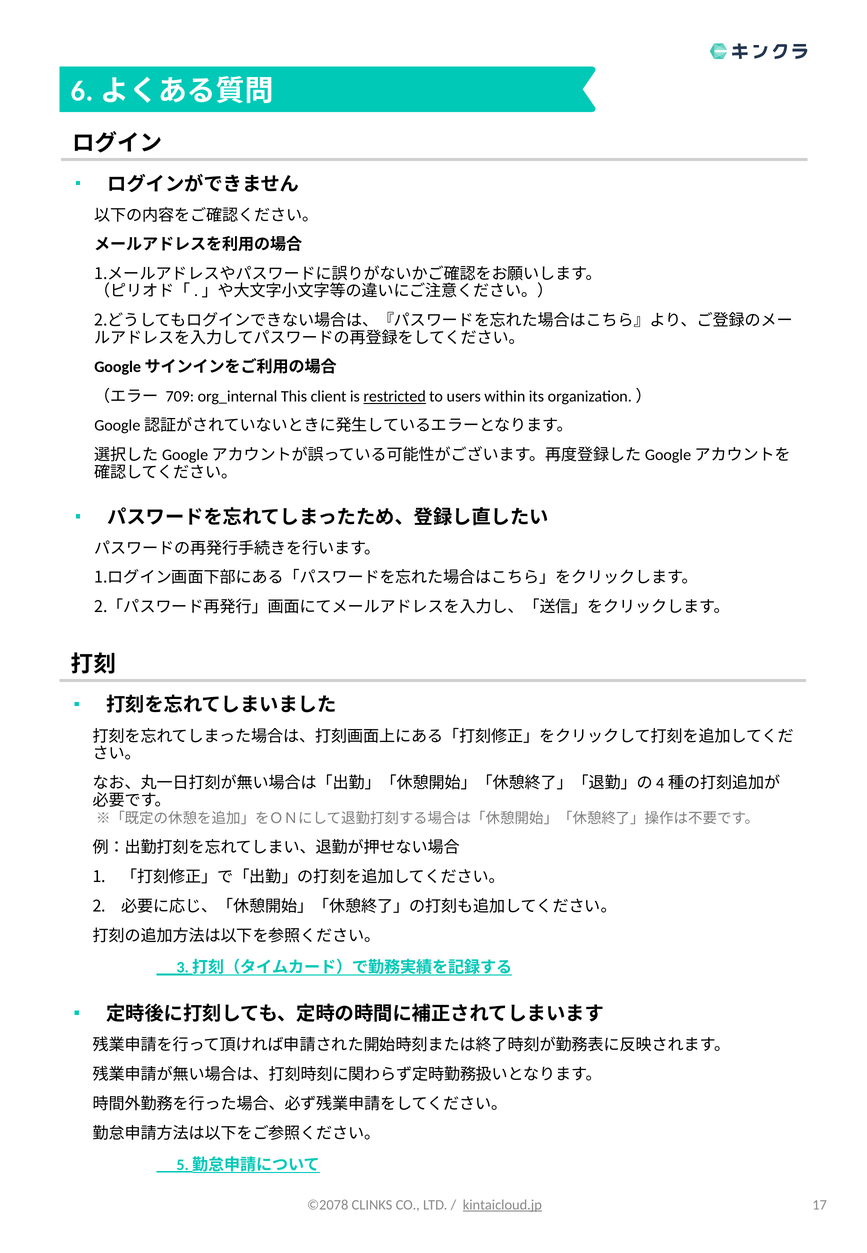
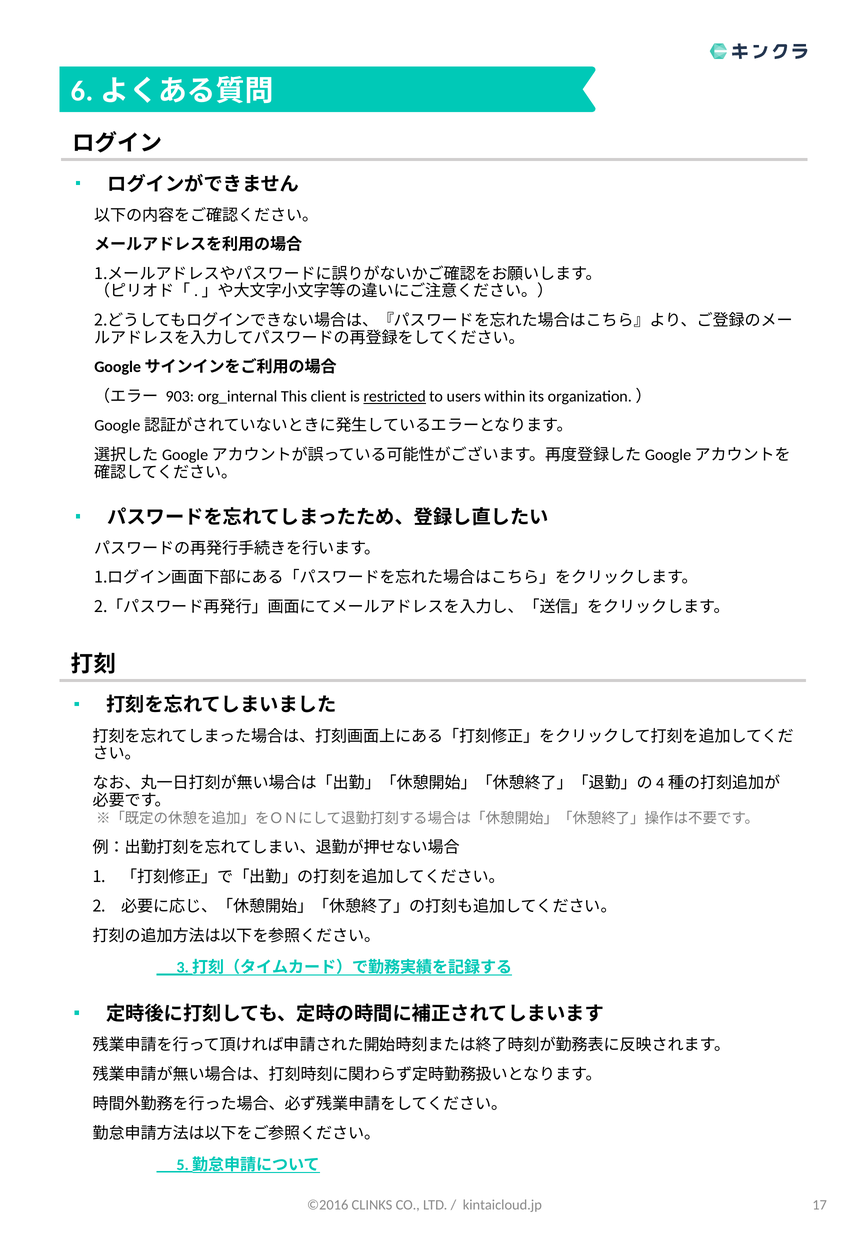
709: 709 -> 903 (180, 396)
©2078: ©2078 -> ©2016 (328, 1204)
kintaicloud.jp underline: present -> none (502, 1204)
